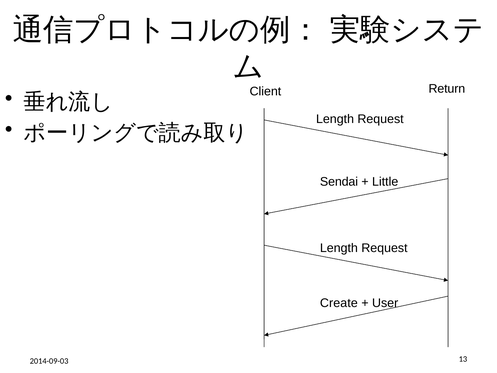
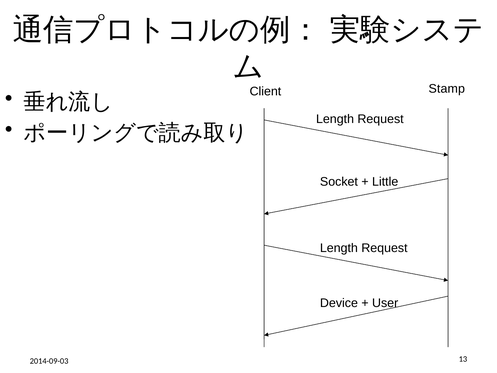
Return: Return -> Stamp (447, 89)
Sendai: Sendai -> Socket (339, 182)
Create: Create -> Device (339, 303)
